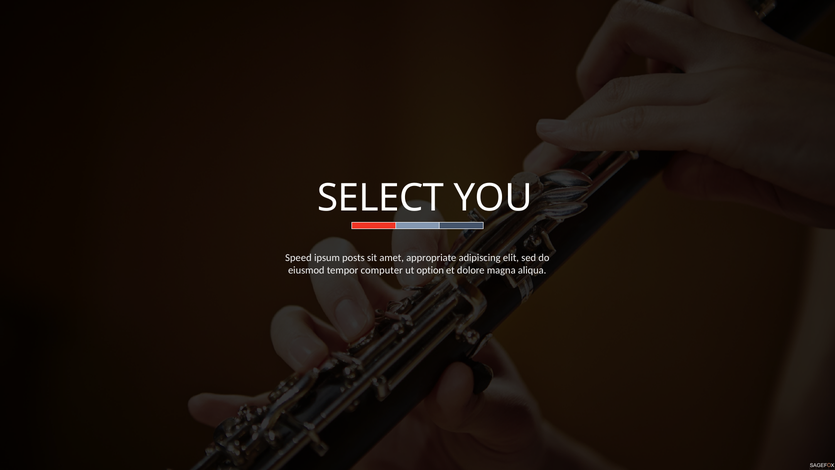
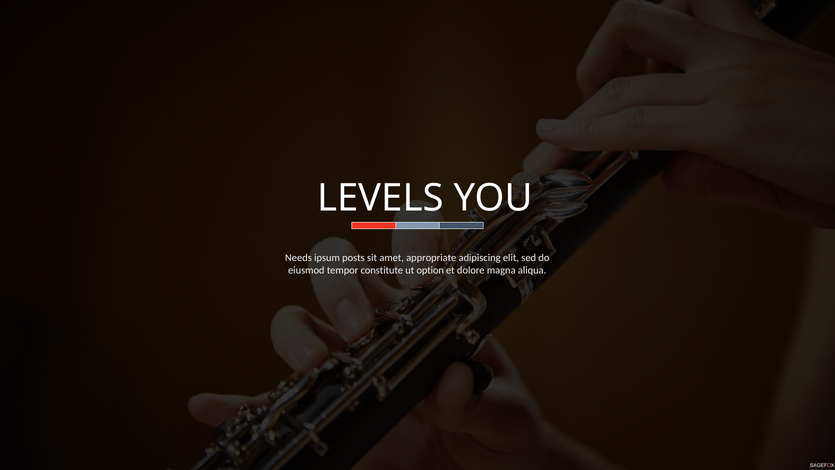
SELECT: SELECT -> LEVELS (380, 198)
Speed: Speed -> Needs (298, 258)
computer: computer -> constitute (382, 270)
